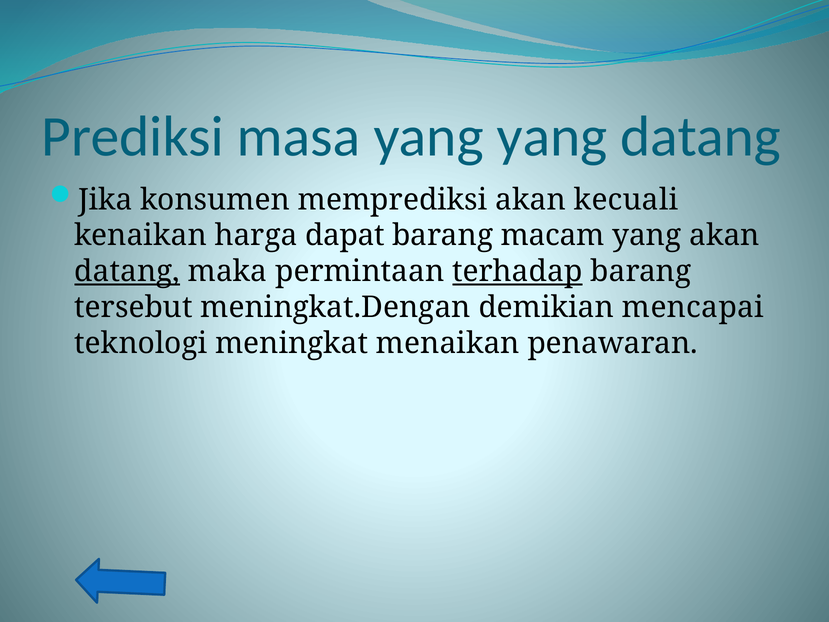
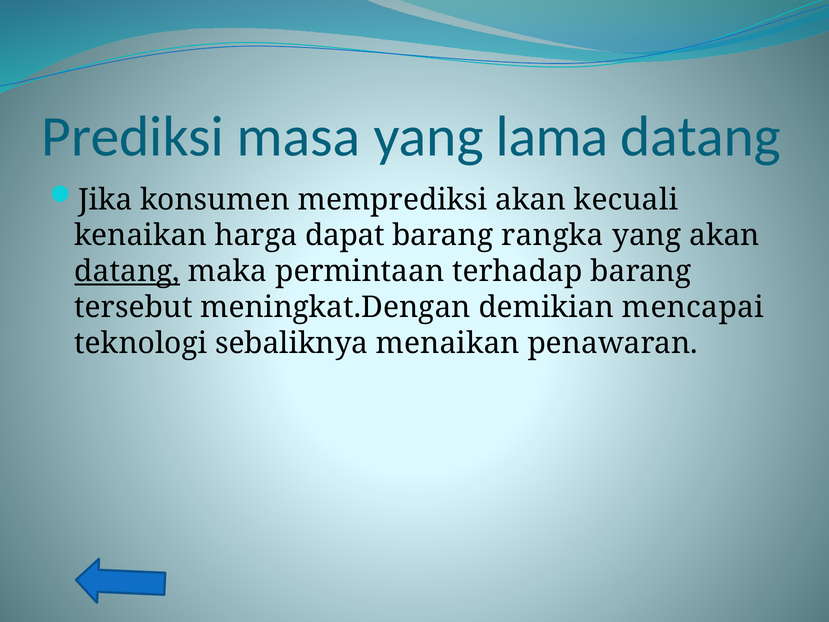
yang yang: yang -> lama (552, 137)
macam: macam -> rangka (553, 235)
terhadap underline: present -> none (517, 271)
meningkat: meningkat -> sebaliknya (292, 343)
